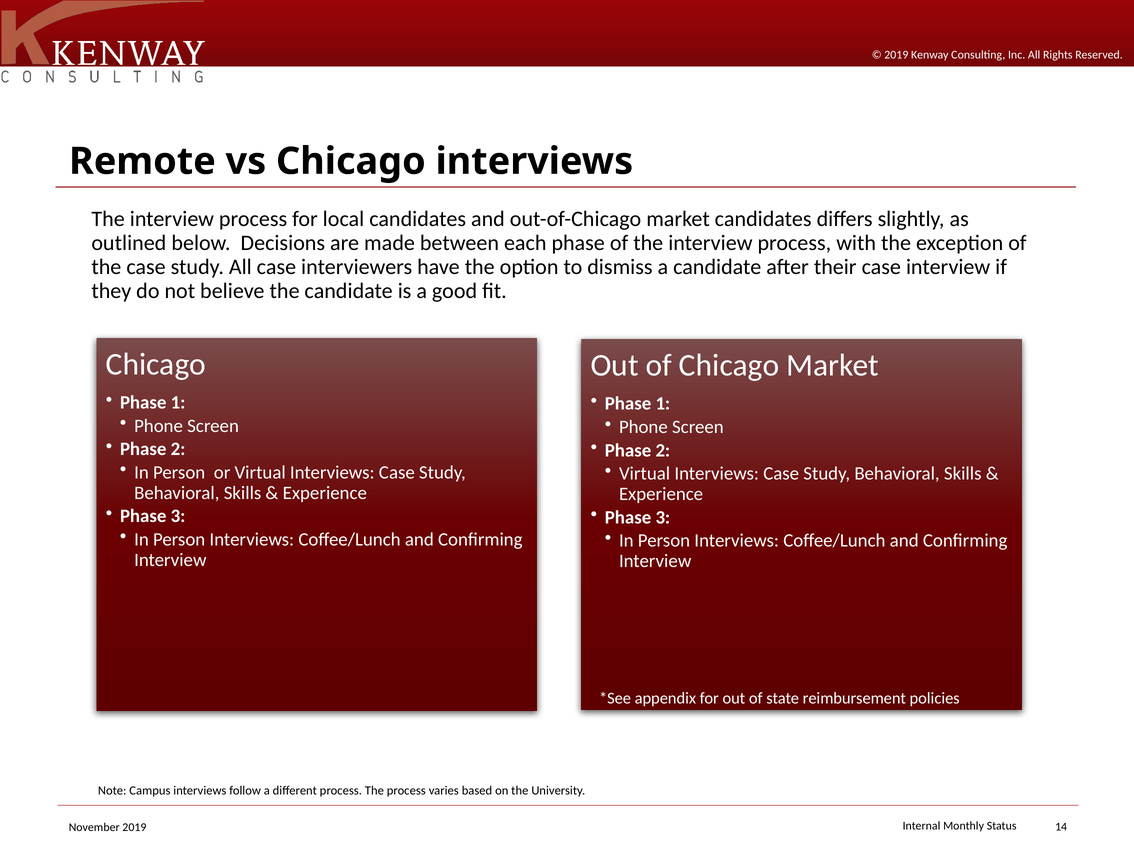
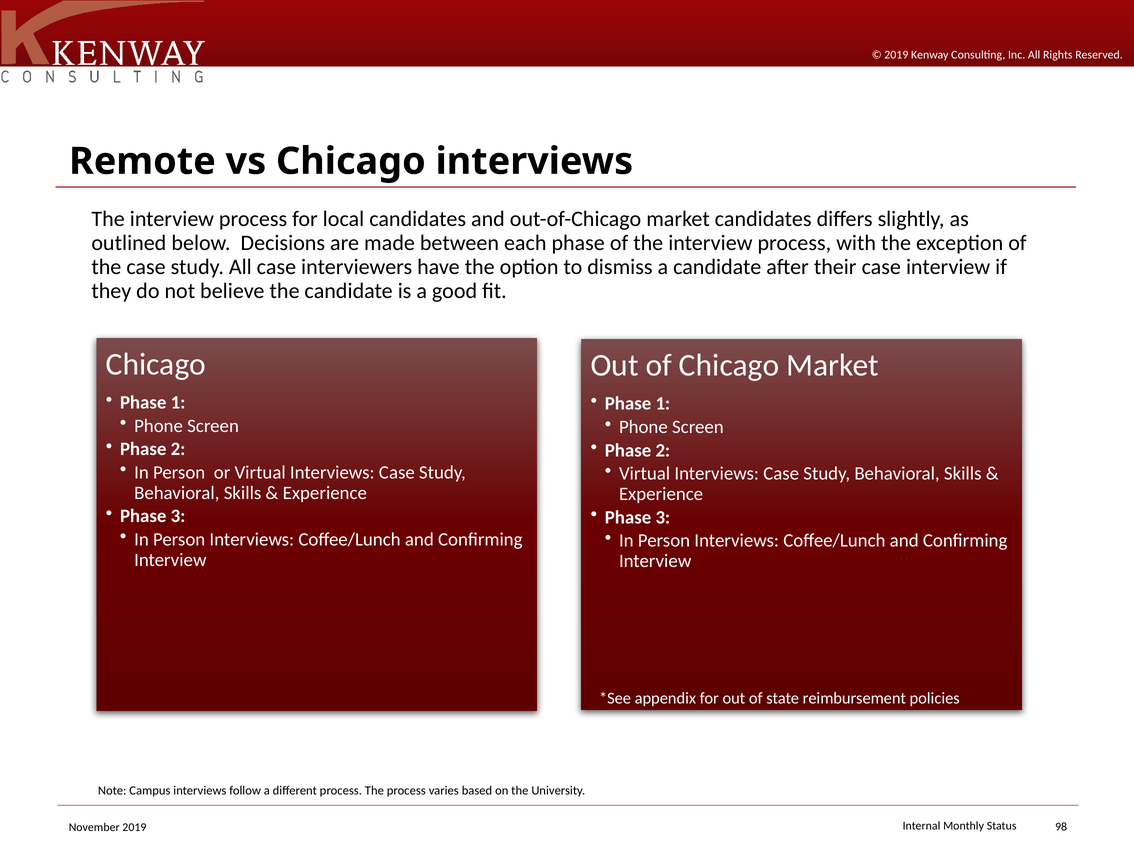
14: 14 -> 98 (1061, 826)
